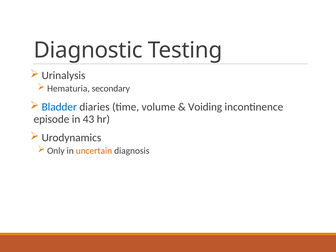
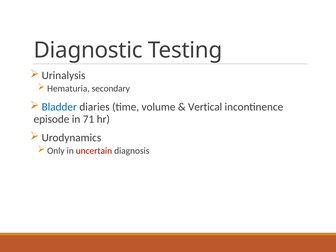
Voiding: Voiding -> Vertical (205, 107)
43: 43 -> 71 (89, 119)
uncertain colour: orange -> red (94, 151)
